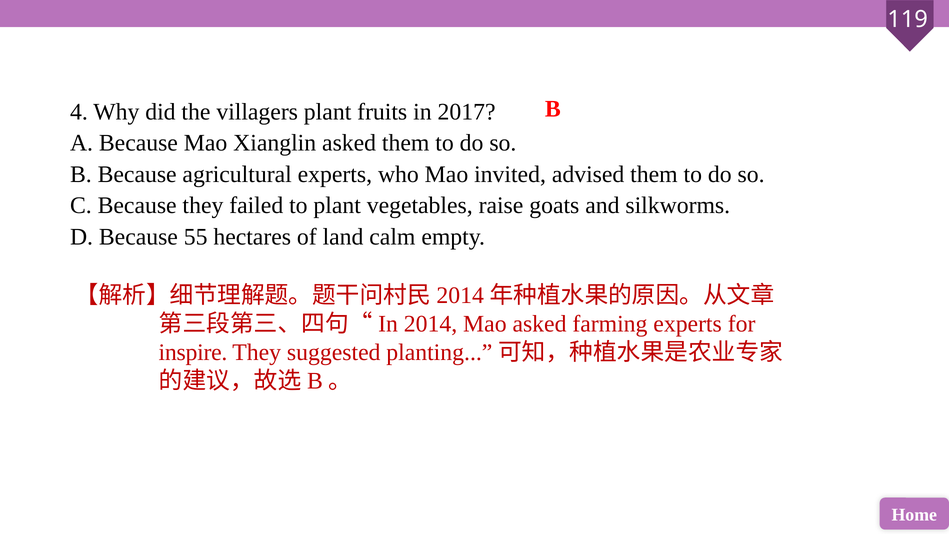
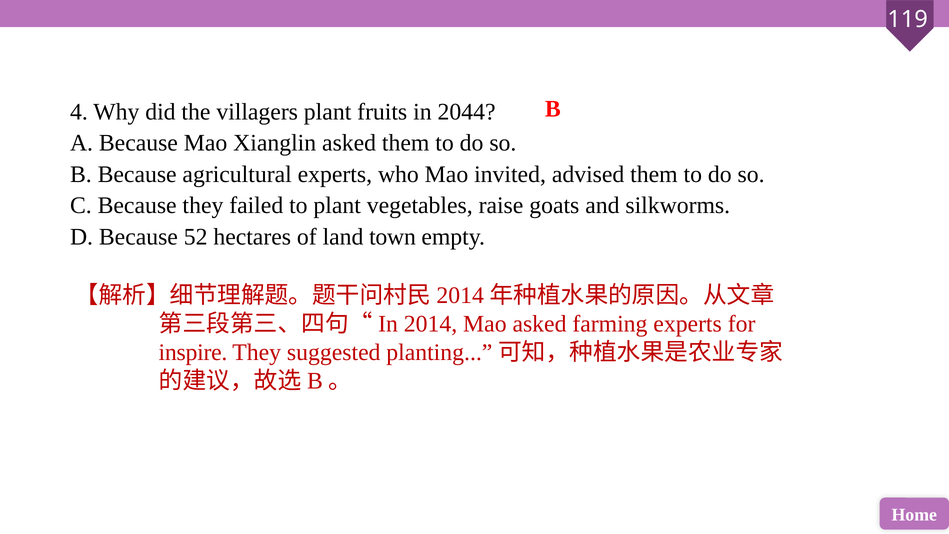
2017: 2017 -> 2044 (467, 112)
55: 55 -> 52 (196, 237)
calm: calm -> town (393, 237)
